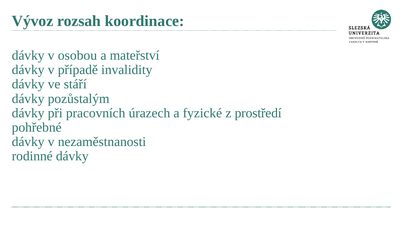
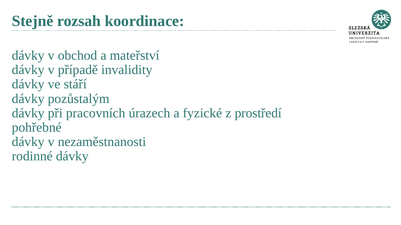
Vývoz: Vývoz -> Stejně (33, 21)
osobou: osobou -> obchod (78, 56)
